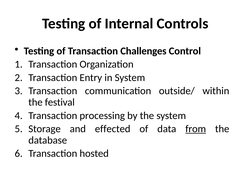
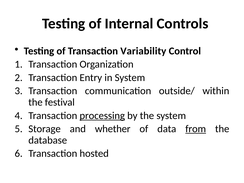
Challenges: Challenges -> Variability (143, 51)
processing underline: none -> present (102, 116)
effected: effected -> whether (113, 129)
